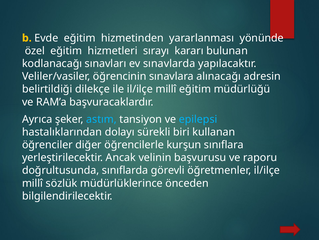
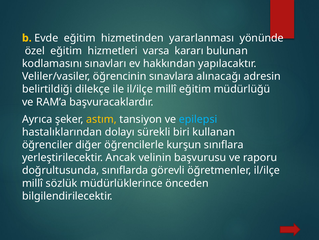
sırayı: sırayı -> varsa (156, 51)
kodlanacağı: kodlanacağı -> kodlamasını (52, 63)
sınavlarda: sınavlarda -> hakkından (169, 63)
astım colour: light blue -> yellow (101, 119)
